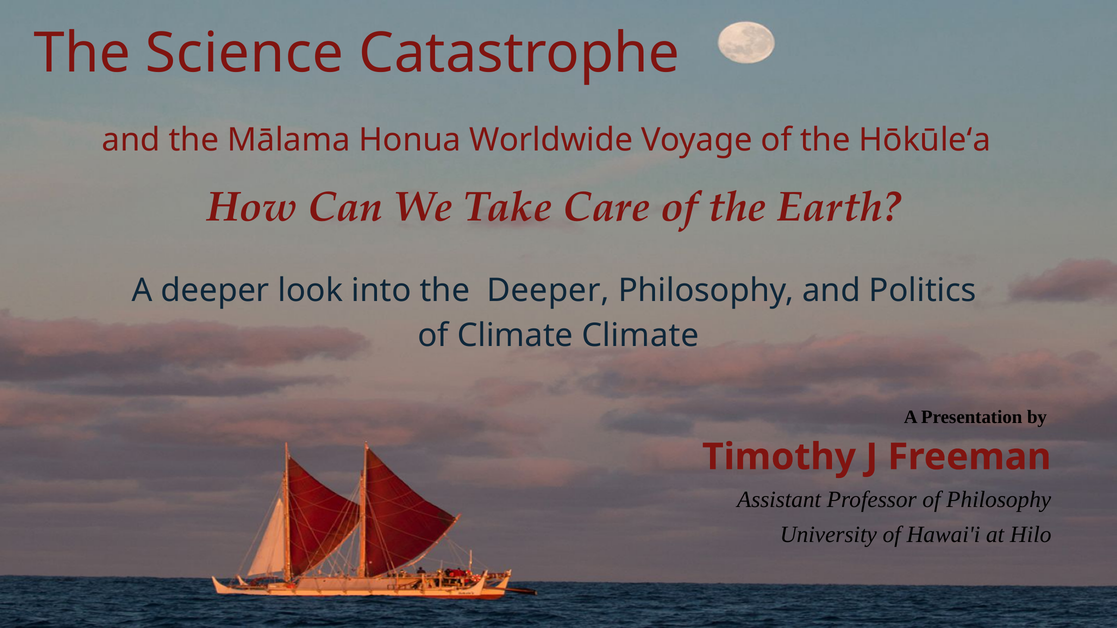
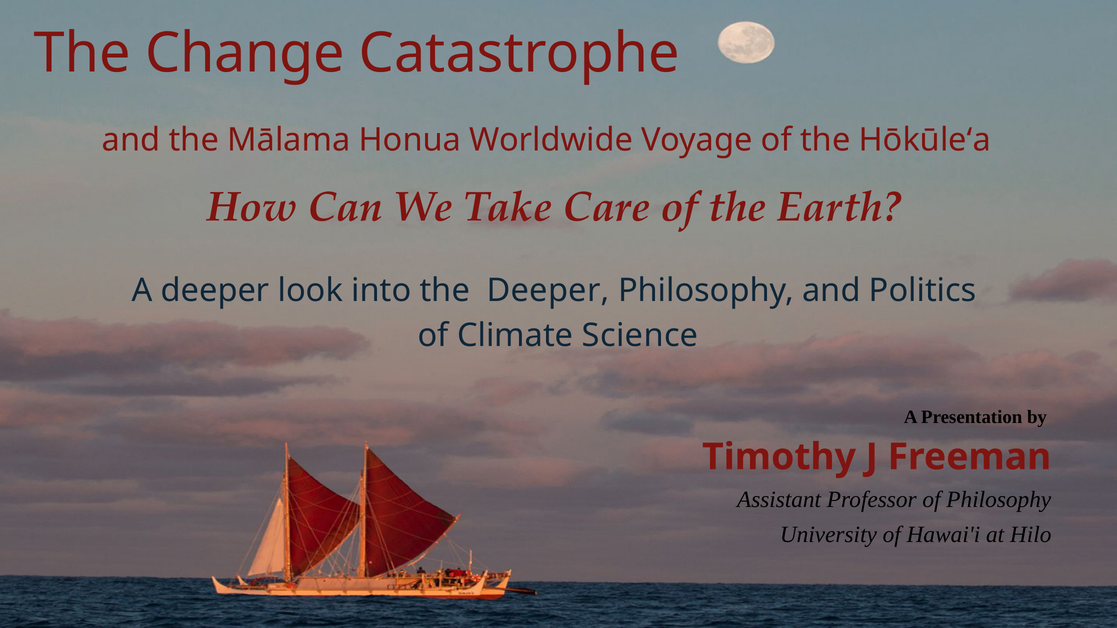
Science: Science -> Change (245, 53)
Climate Climate: Climate -> Science (640, 336)
